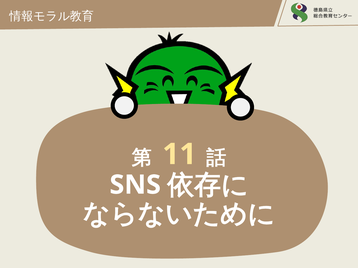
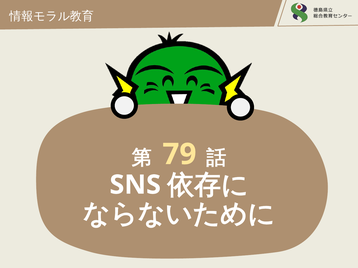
11: 11 -> 79 (179, 155)
